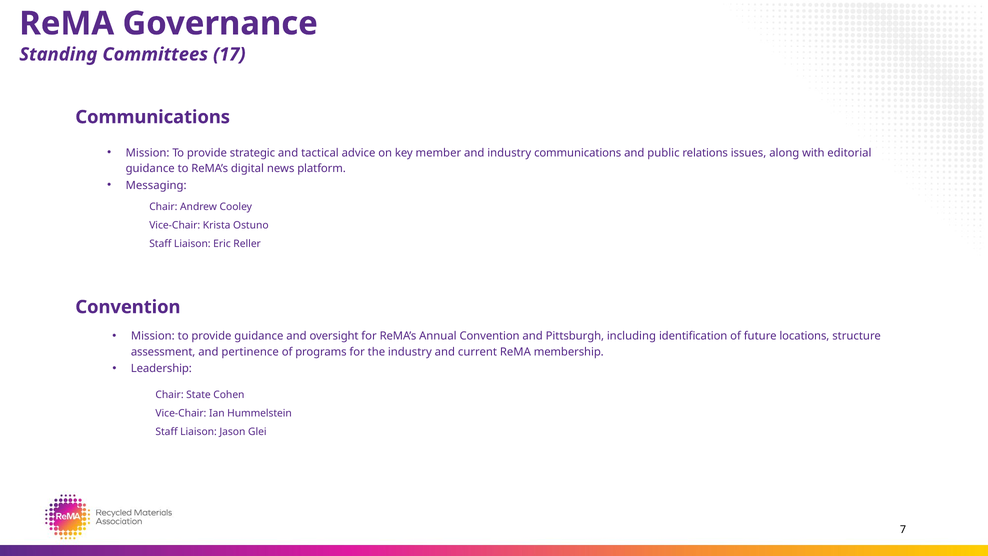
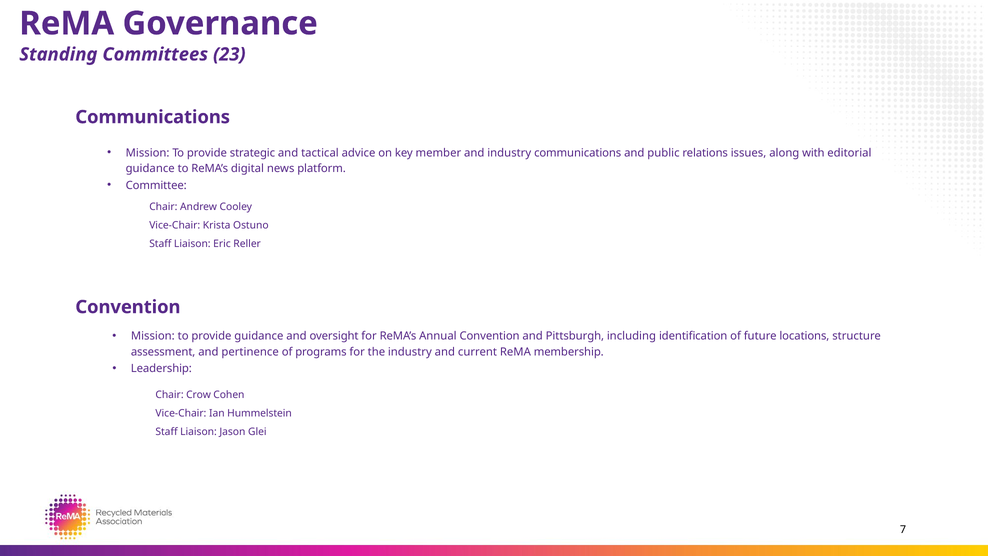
17: 17 -> 23 (229, 54)
Messaging: Messaging -> Committee (156, 185)
State: State -> Crow (199, 394)
